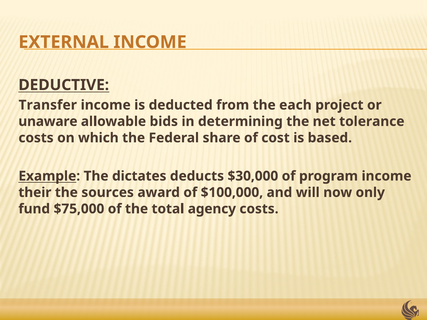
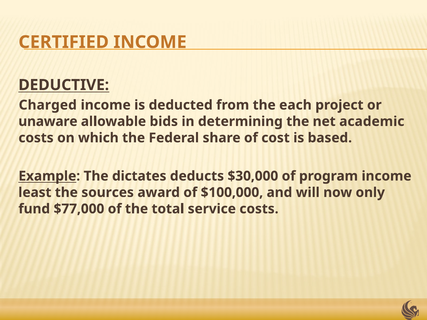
EXTERNAL: EXTERNAL -> CERTIFIED (64, 42)
Transfer: Transfer -> Charged (48, 105)
tolerance: tolerance -> academic (372, 122)
their: their -> least (35, 193)
$75,000: $75,000 -> $77,000 (79, 209)
agency: agency -> service (212, 209)
